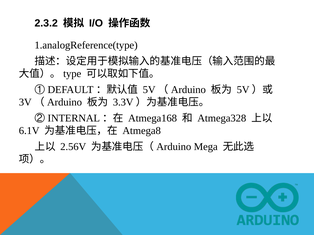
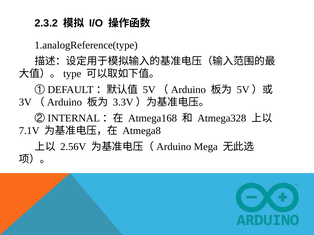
6.1V: 6.1V -> 7.1V (29, 131)
